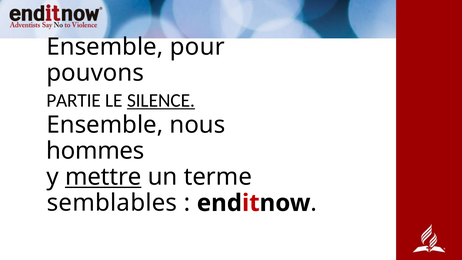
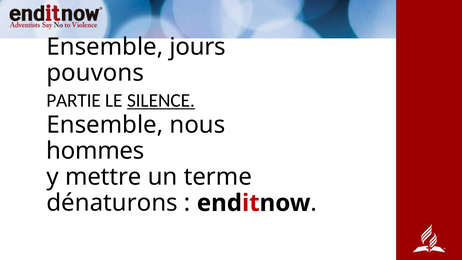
pour: pour -> jours (198, 47)
mettre underline: present -> none (103, 177)
semblables: semblables -> dénaturons (112, 203)
